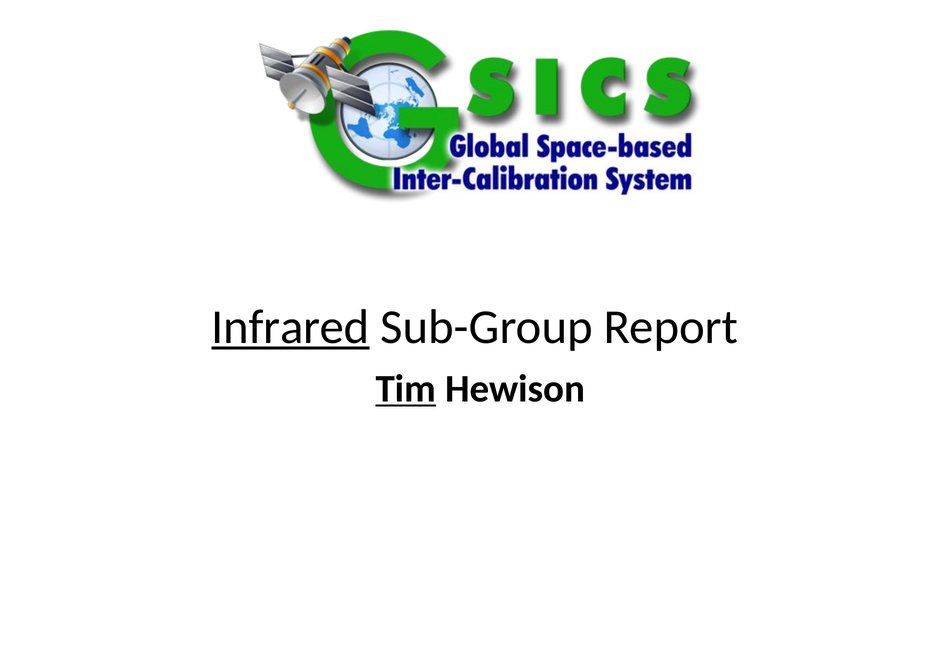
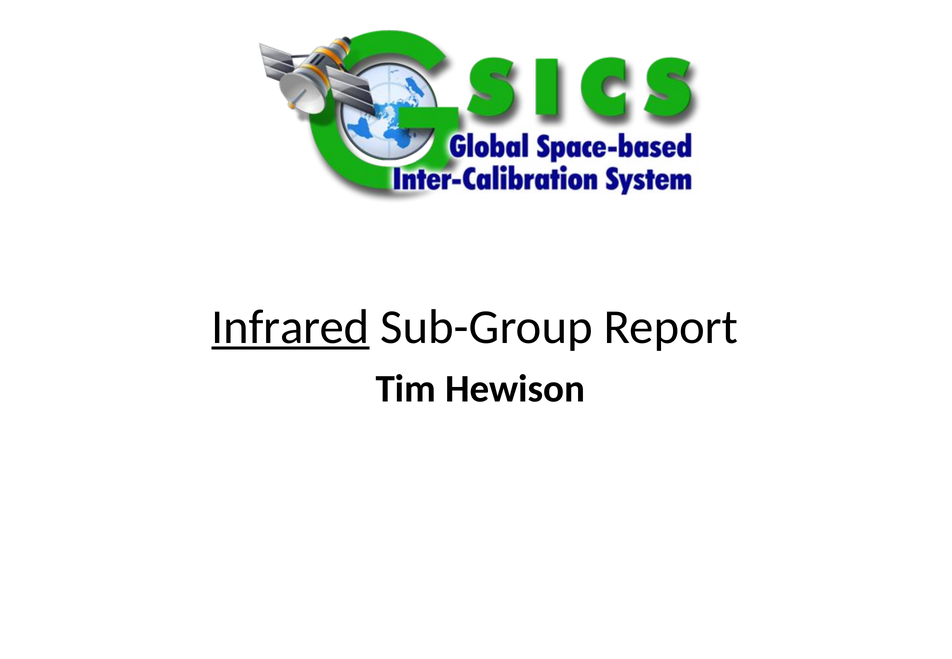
Tim underline: present -> none (406, 389)
